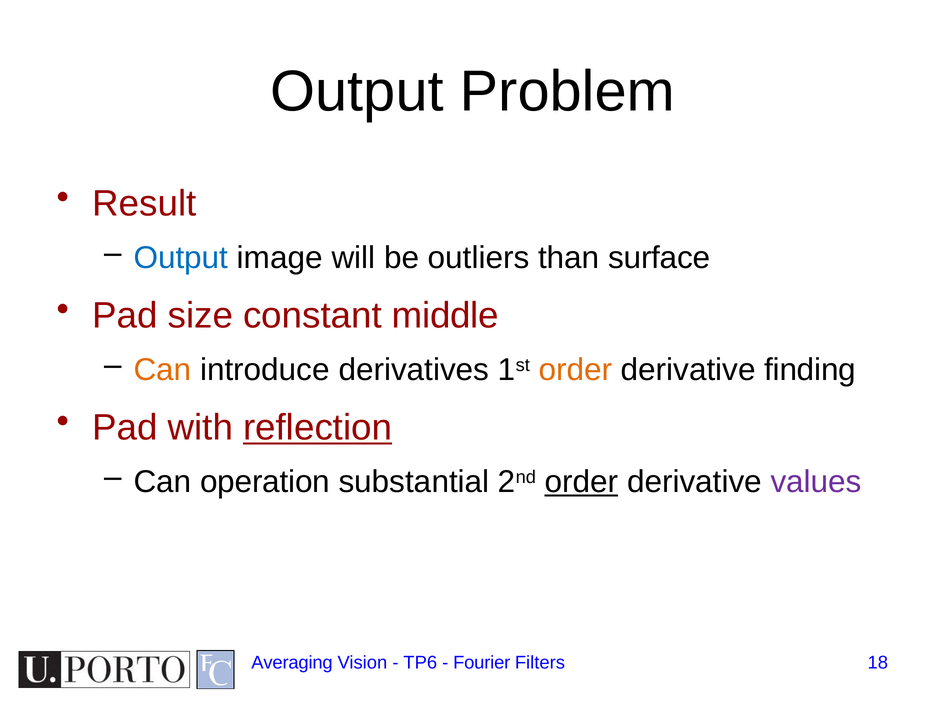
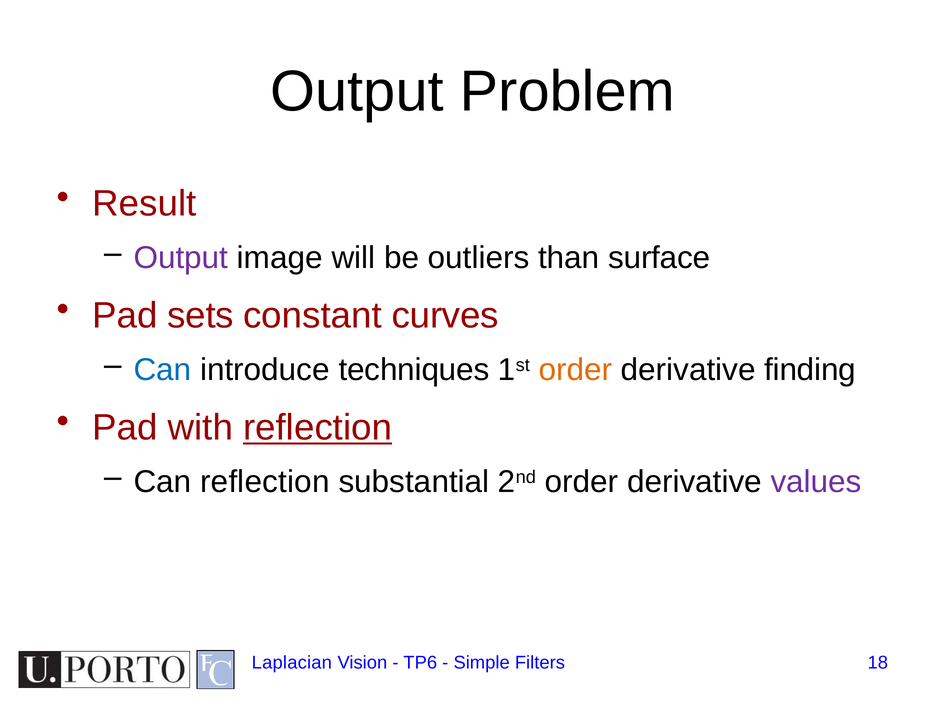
Output colour: blue -> purple (181, 258)
size: size -> sets (201, 316)
middle: middle -> curves (445, 316)
Can colour: orange -> blue (163, 370)
derivatives: derivatives -> techniques (414, 370)
Can operation: operation -> reflection (265, 482)
order underline: present -> none (581, 482)
Averaging: Averaging -> Laplacian (292, 663)
Fourier: Fourier -> Simple (482, 663)
